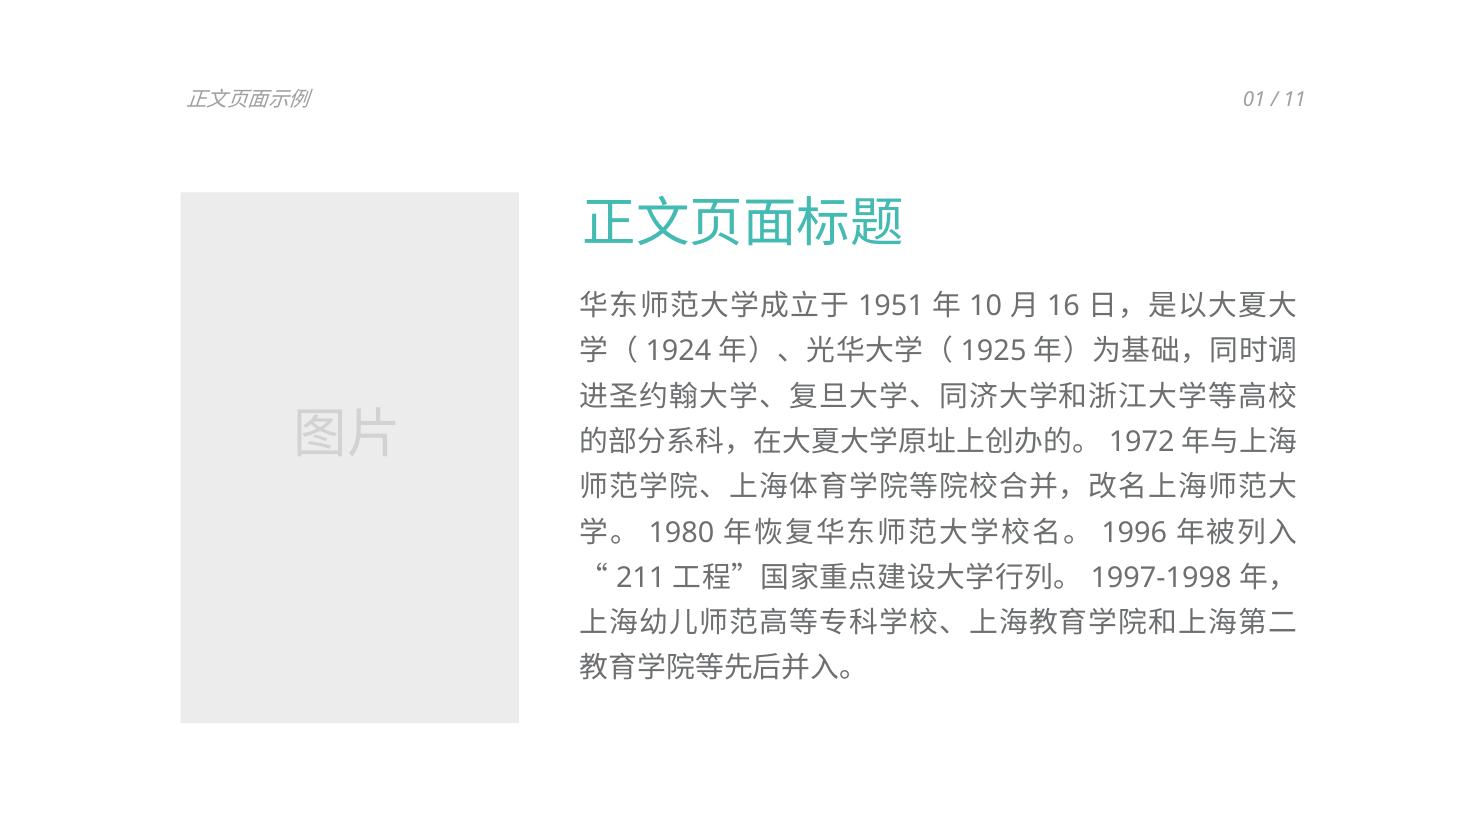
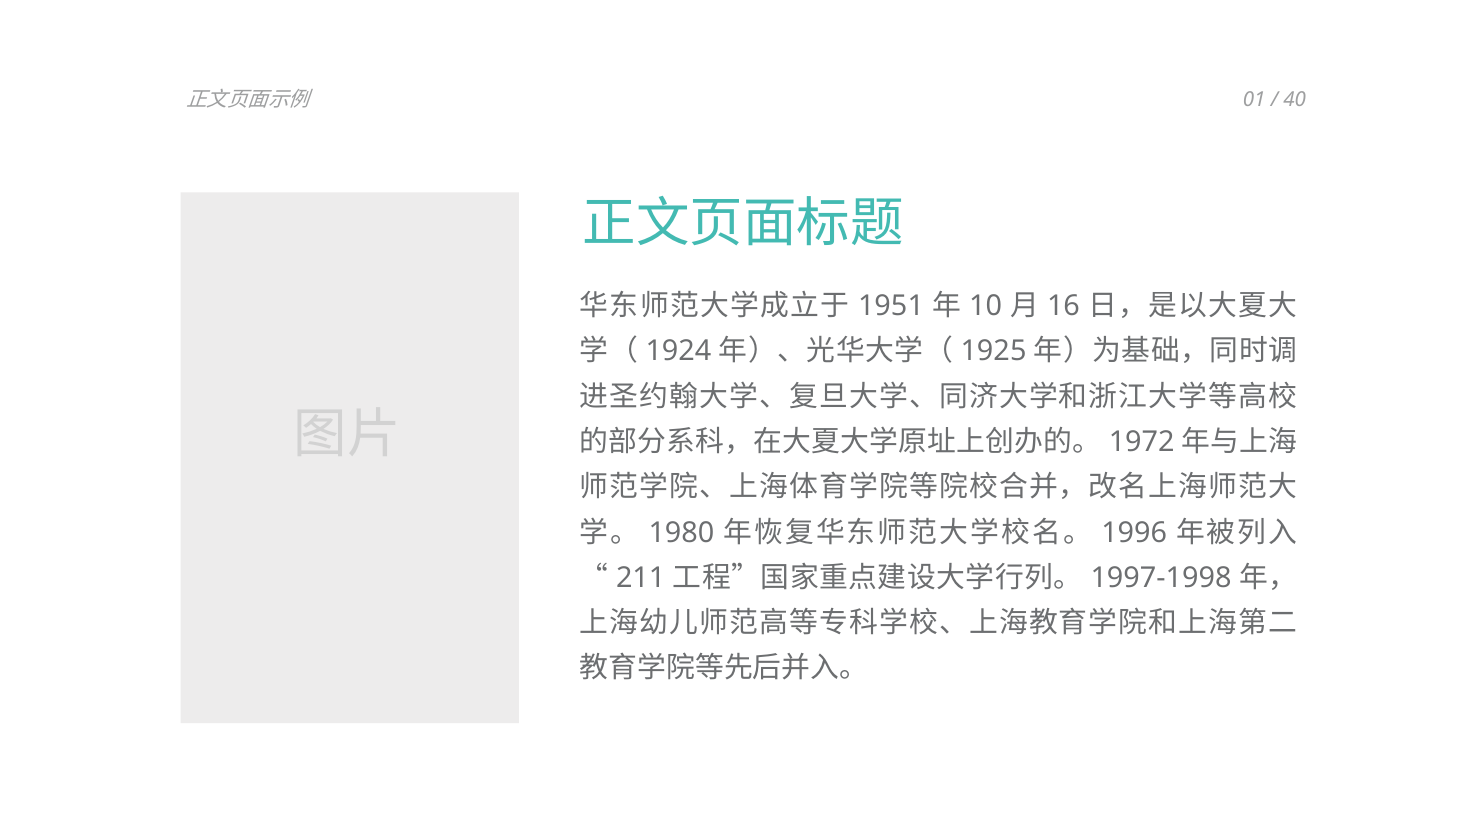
11: 11 -> 40 (1295, 100)
